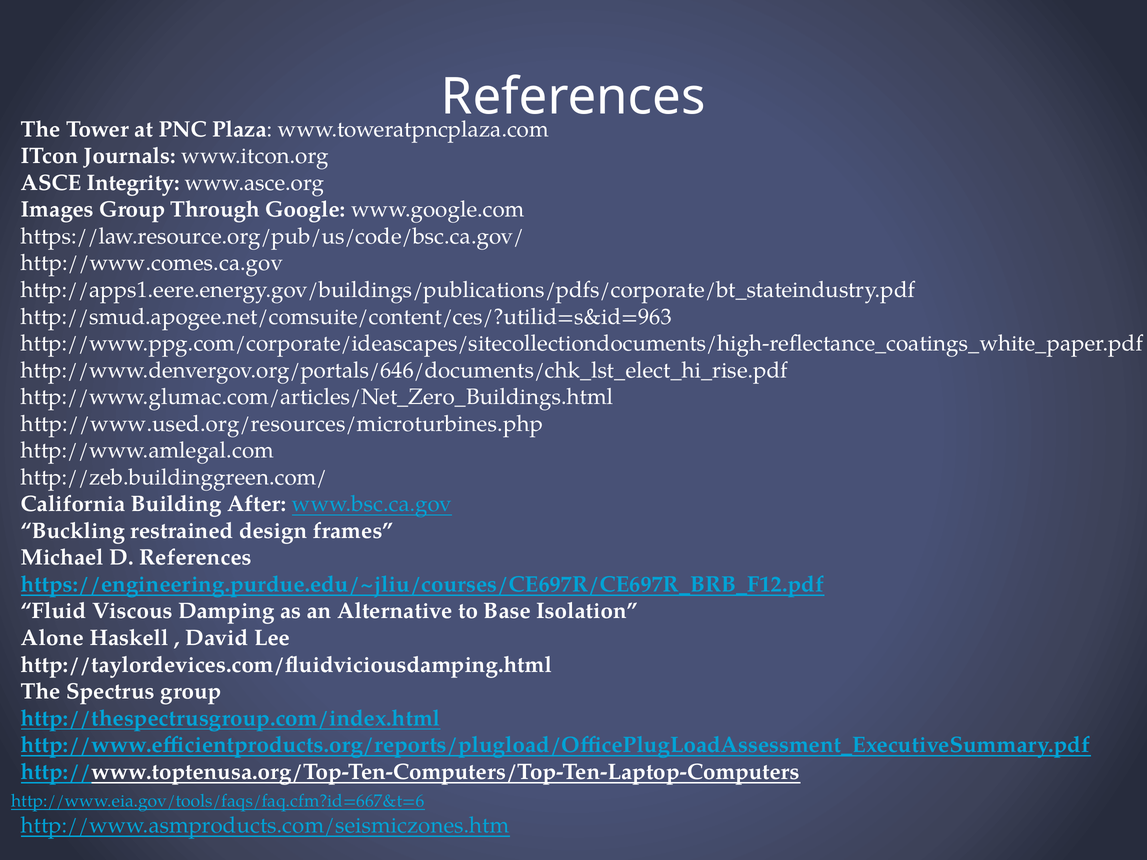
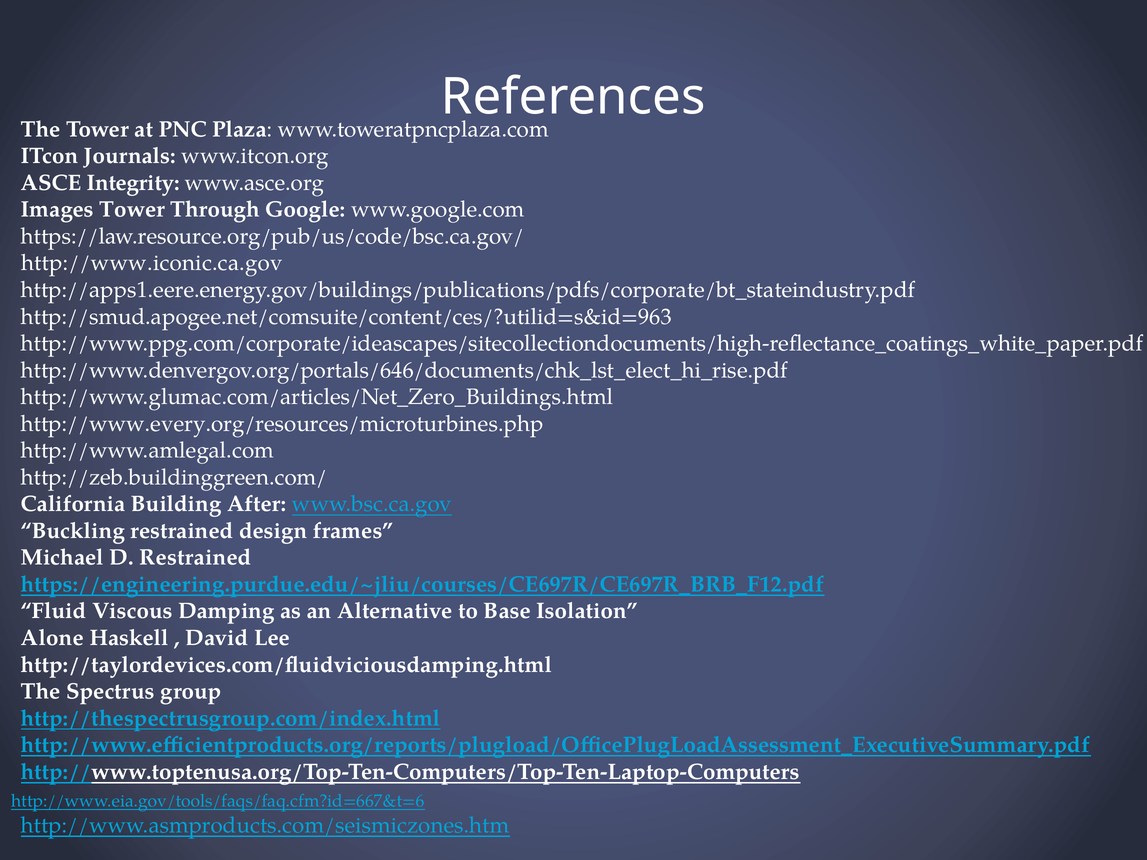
Images Group: Group -> Tower (132, 210)
http://www.comes.ca.gov: http://www.comes.ca.gov -> http://www.iconic.ca.gov (152, 263)
http://www.used.org/resources/microturbines.php: http://www.used.org/resources/microturbines.php -> http://www.every.org/resources/microturbines.php (282, 424)
D References: References -> Restrained (195, 558)
